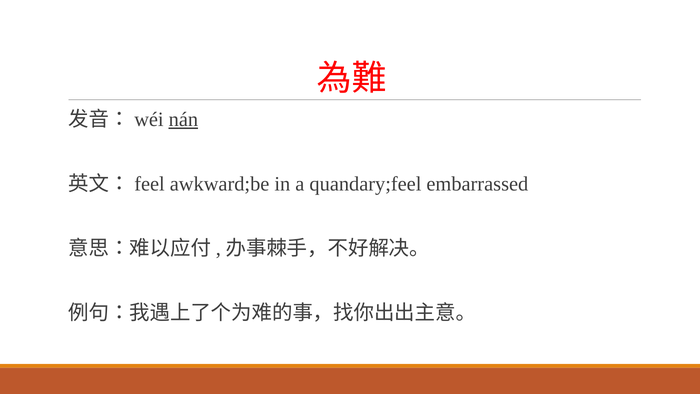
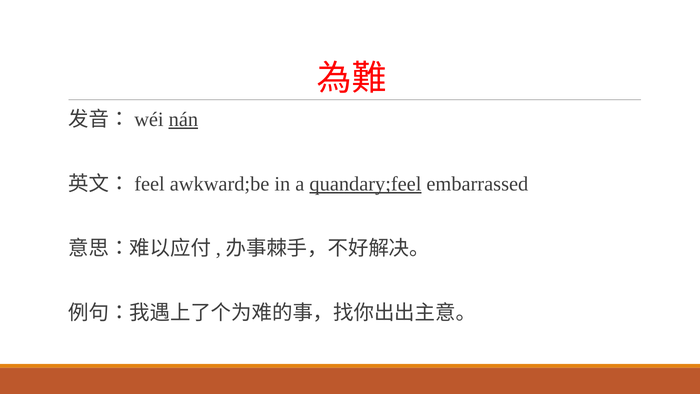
quandary;feel underline: none -> present (365, 184)
